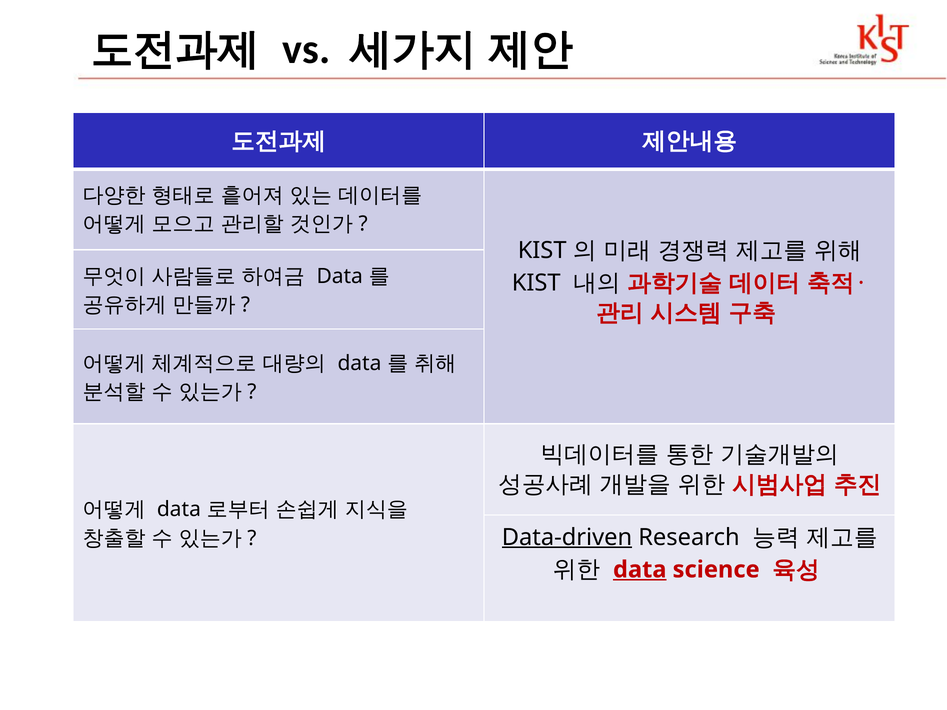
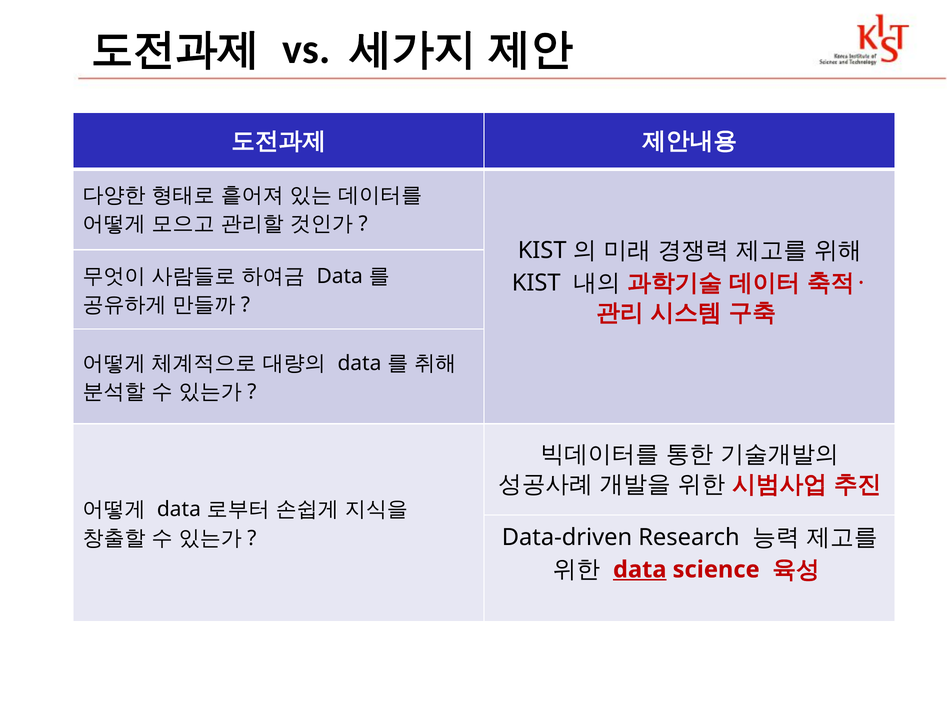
Data-driven underline: present -> none (567, 537)
